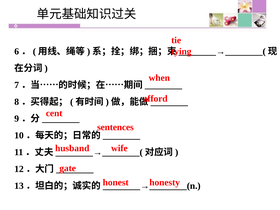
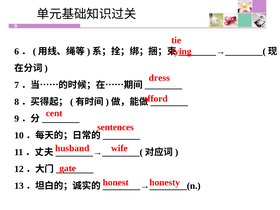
when: when -> dress (159, 78)
